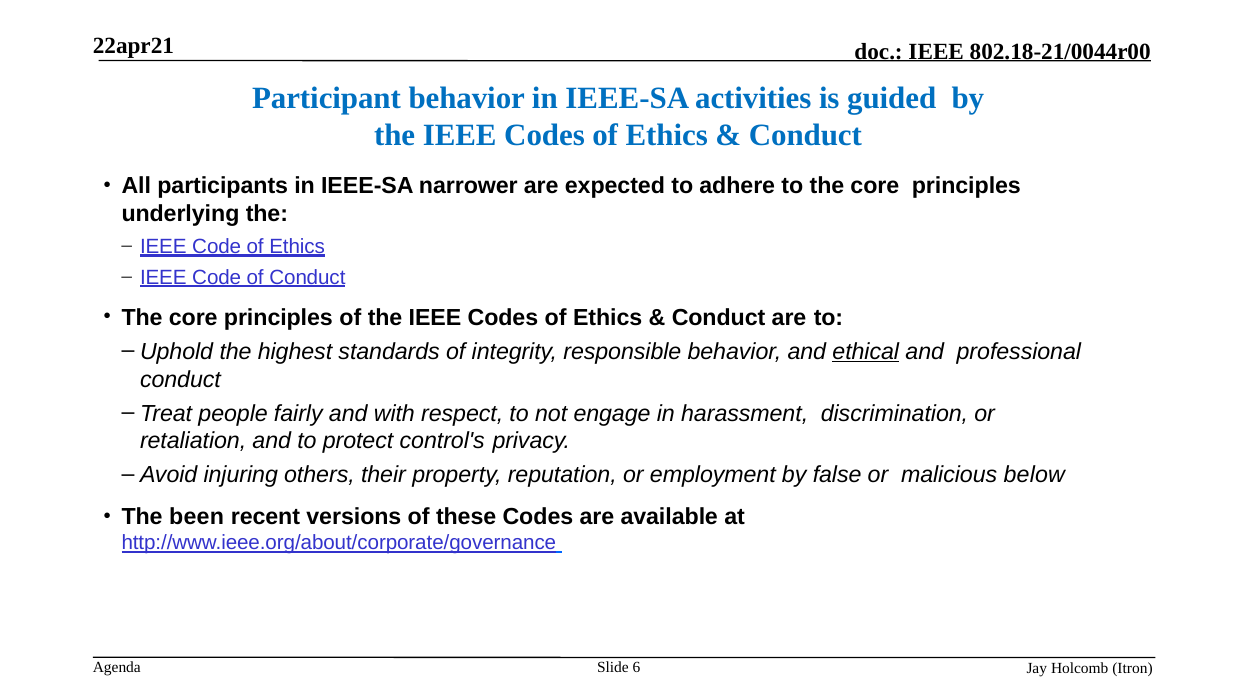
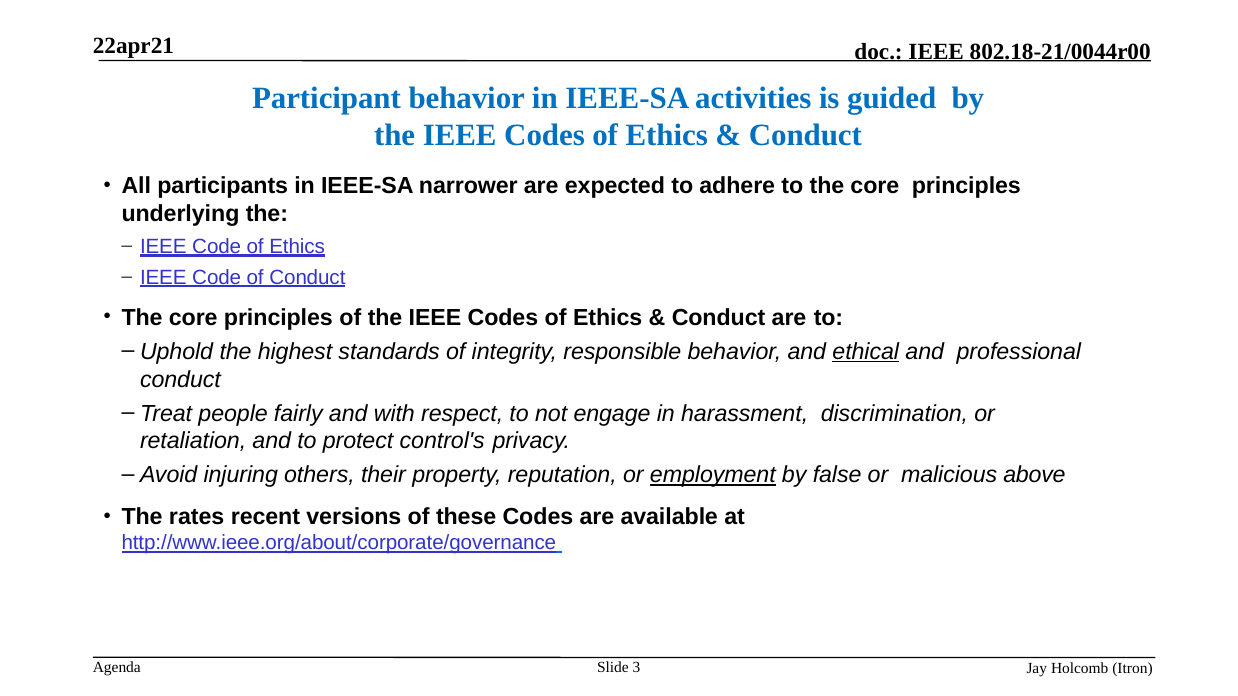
employment underline: none -> present (713, 475)
below: below -> above (1034, 475)
been: been -> rates (197, 517)
6: 6 -> 3 (637, 668)
